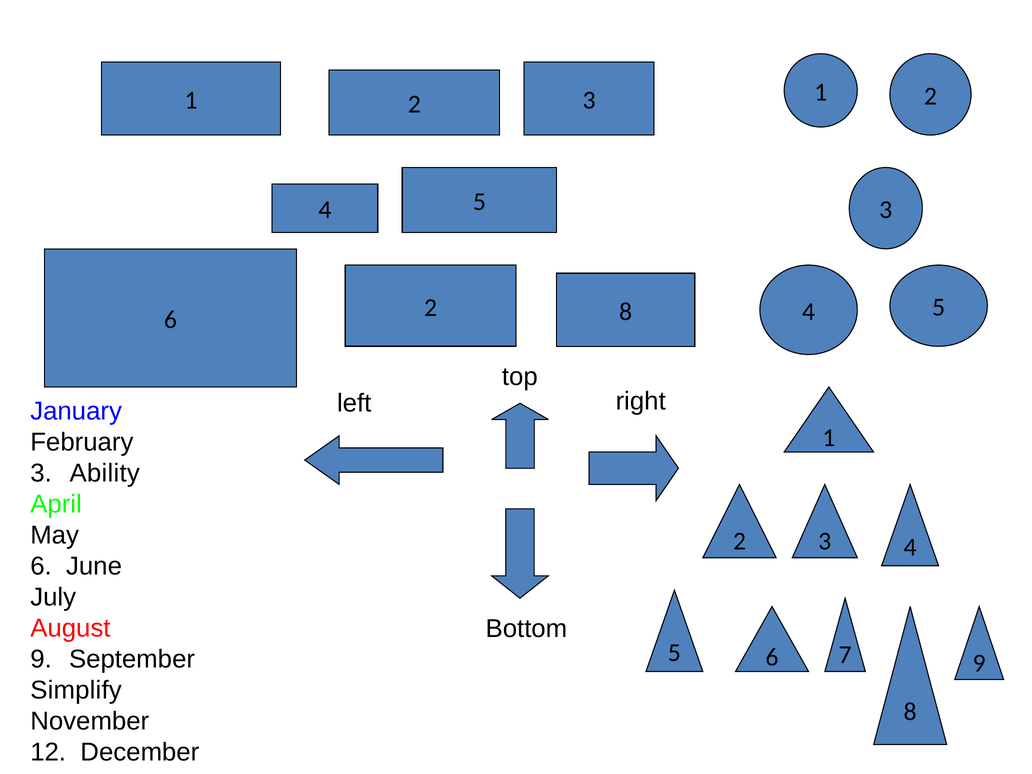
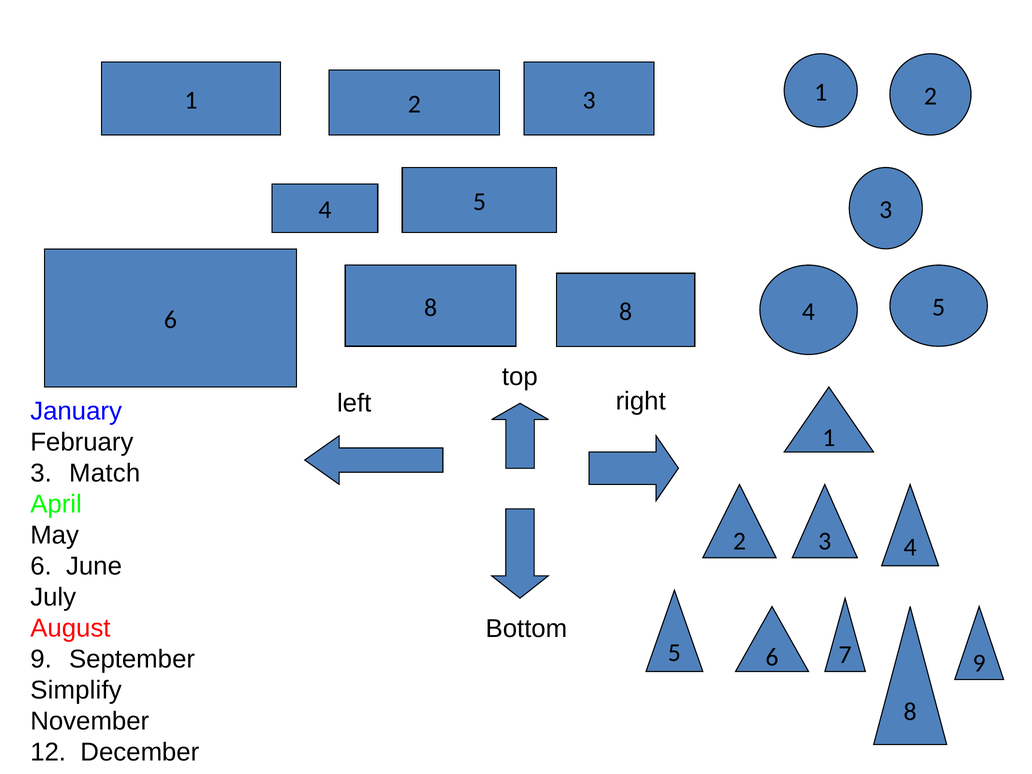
6 2: 2 -> 8 (431, 308)
Ability: Ability -> Match (105, 473)
